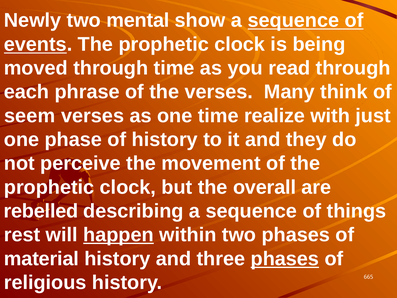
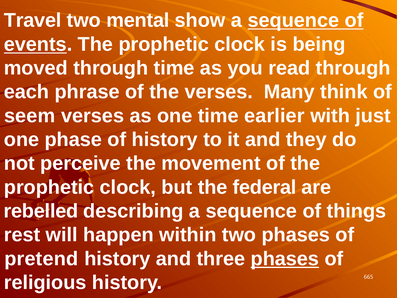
Newly: Newly -> Travel (33, 20)
realize: realize -> earlier (274, 116)
overall: overall -> federal (265, 187)
happen underline: present -> none (118, 235)
material: material -> pretend (41, 259)
